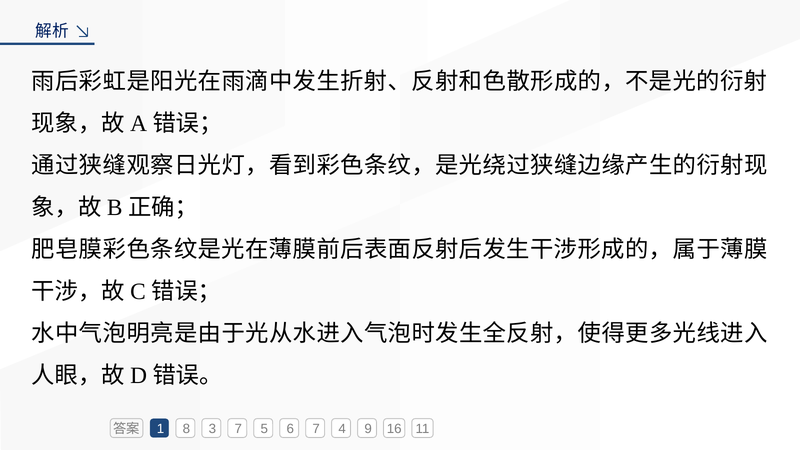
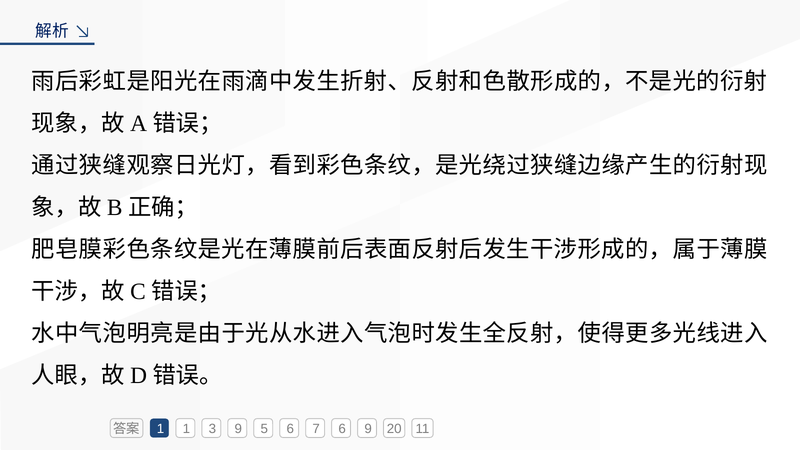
1 8: 8 -> 1 (186, 429)
3 7: 7 -> 9 (238, 429)
7 4: 4 -> 6 (342, 429)
16: 16 -> 20 (394, 429)
